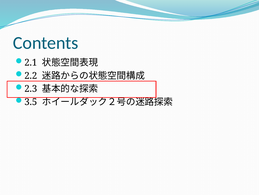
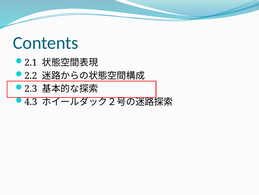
3.5: 3.5 -> 4.3 (31, 102)
